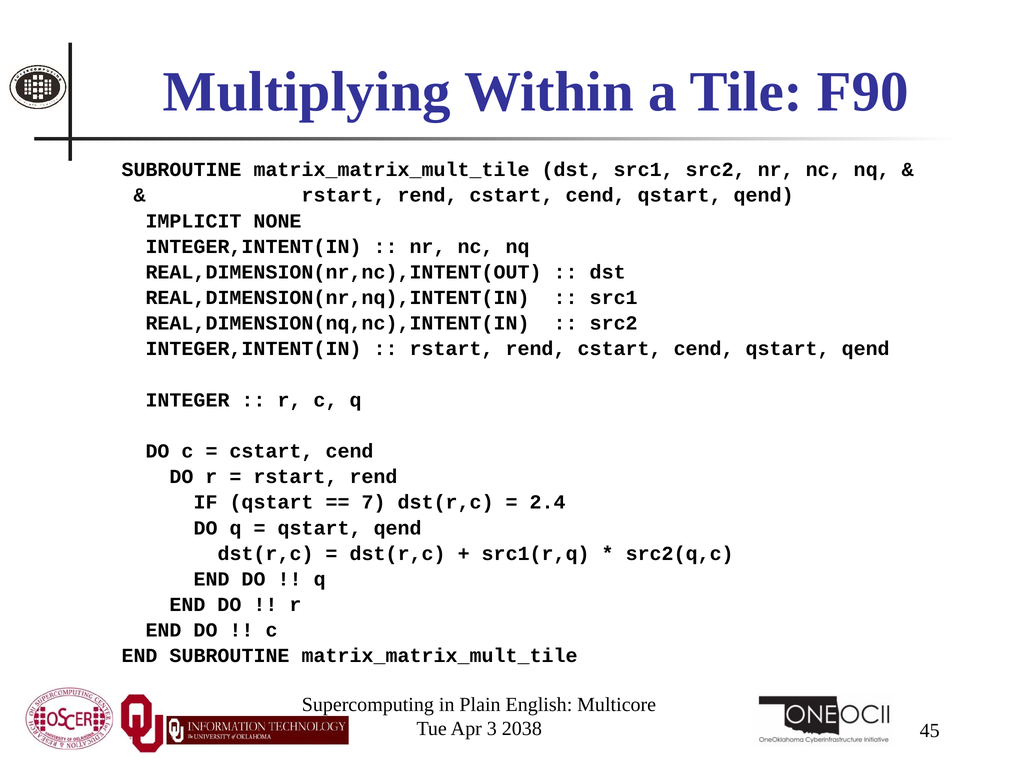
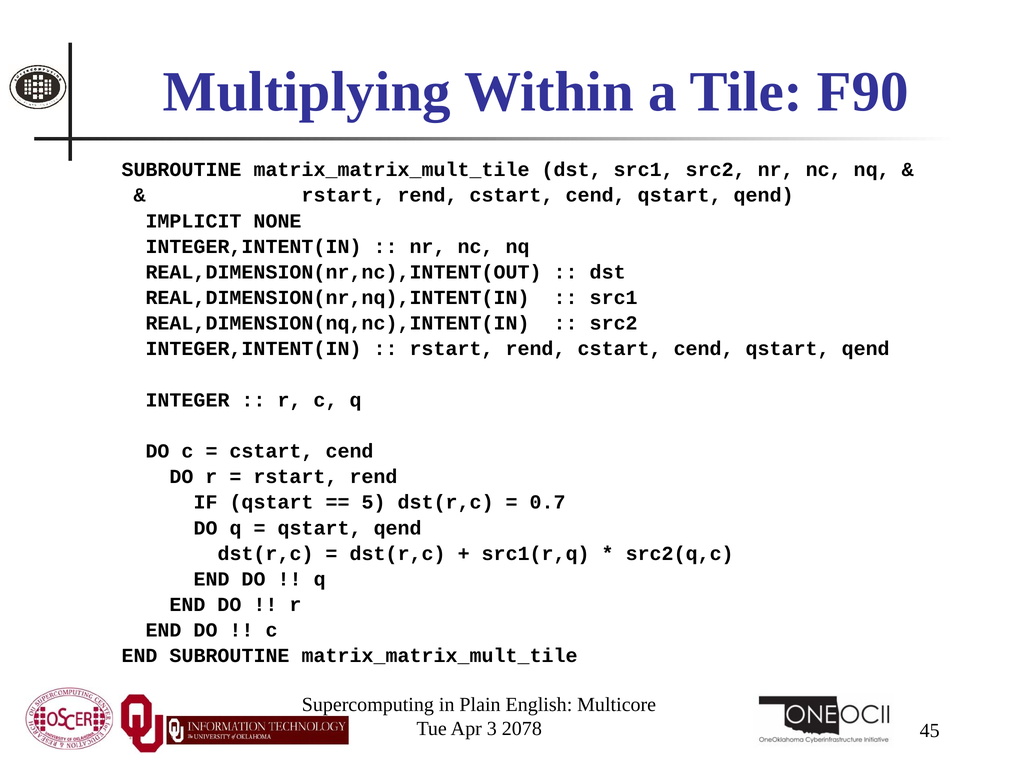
7: 7 -> 5 (374, 503)
2.4: 2.4 -> 0.7 (548, 503)
2038: 2038 -> 2078 (522, 729)
